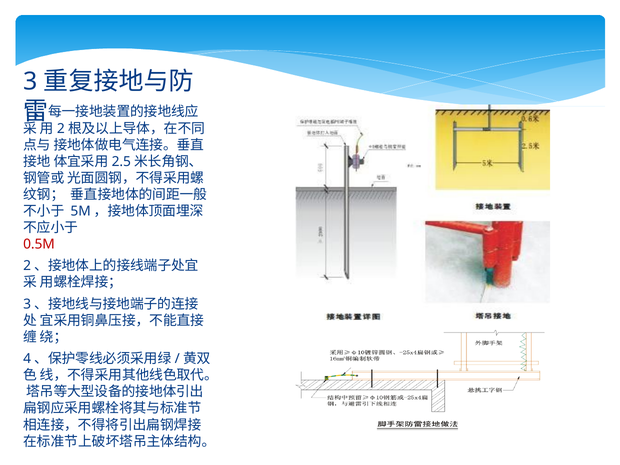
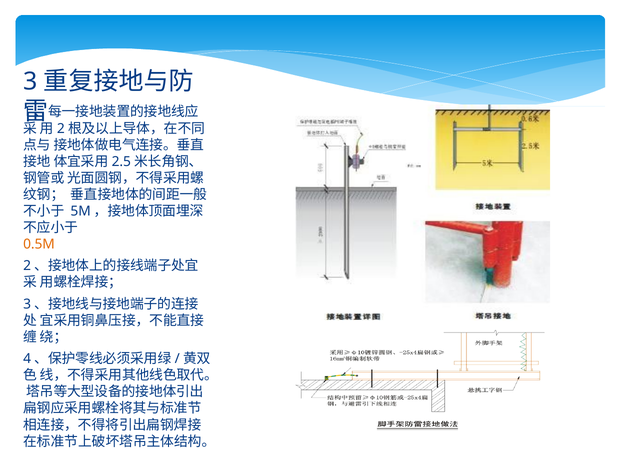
0.5M colour: red -> orange (39, 244)
